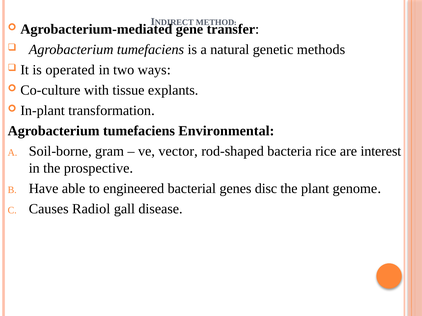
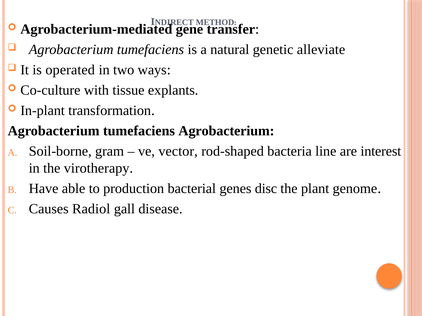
methods: methods -> alleviate (321, 49)
tumefaciens Environmental: Environmental -> Agrobacterium (226, 131)
rice: rice -> line (326, 151)
prospective: prospective -> virotherapy (97, 168)
engineered: engineered -> production (134, 189)
